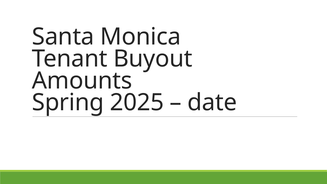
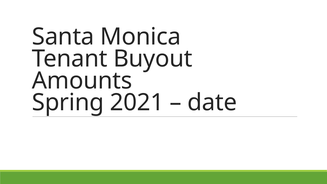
2025: 2025 -> 2021 (137, 103)
